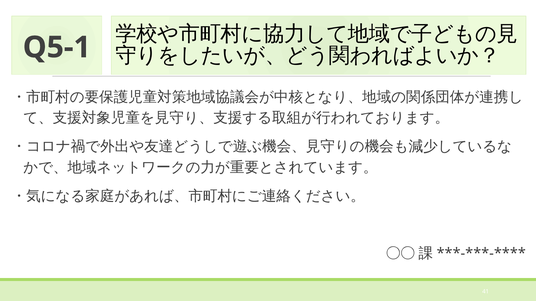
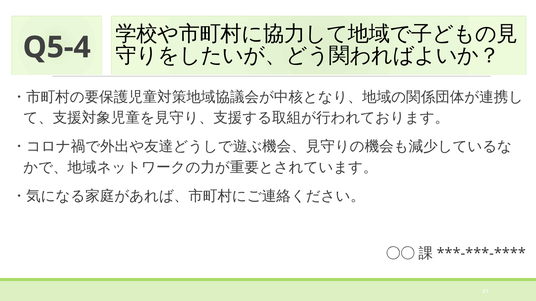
Q5-1: Q5-1 -> Q5-4 (57, 47)
